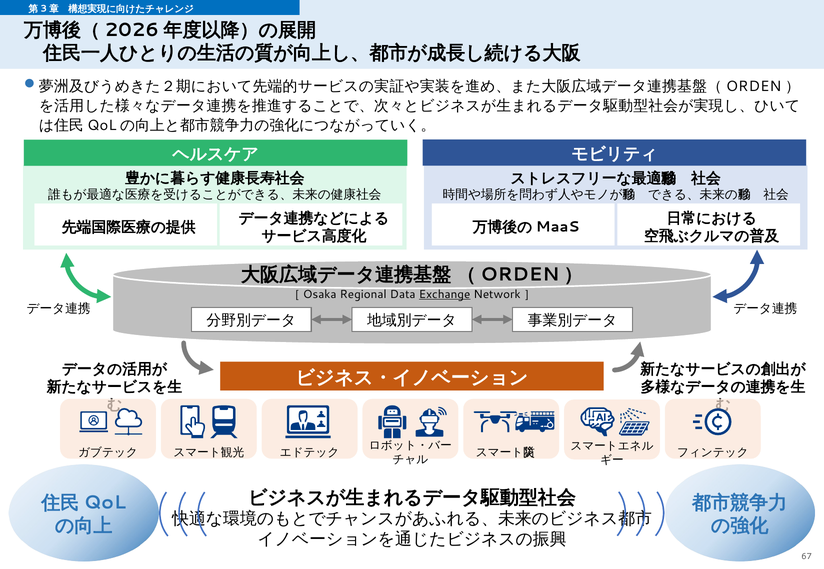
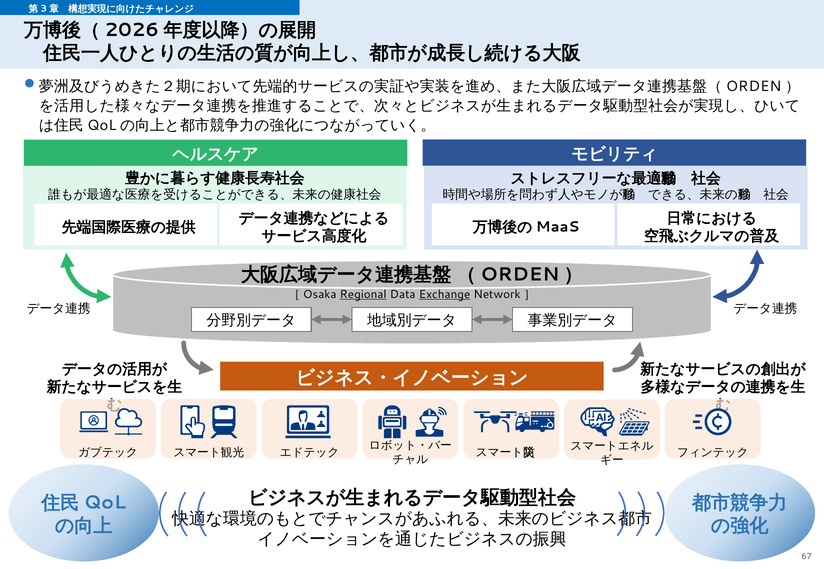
Regional underline: none -> present (363, 294)
